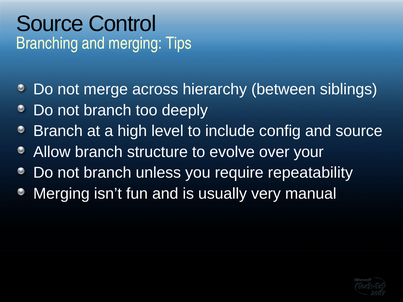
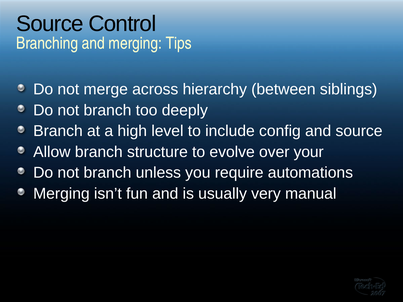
repeatability: repeatability -> automations (310, 173)
